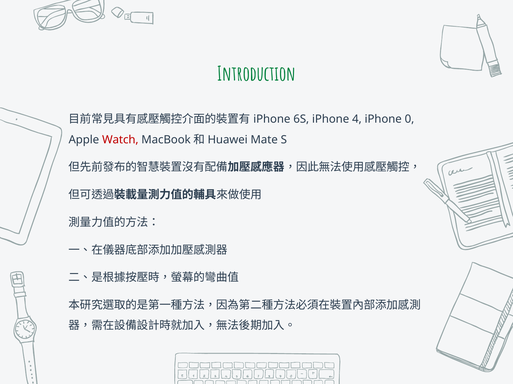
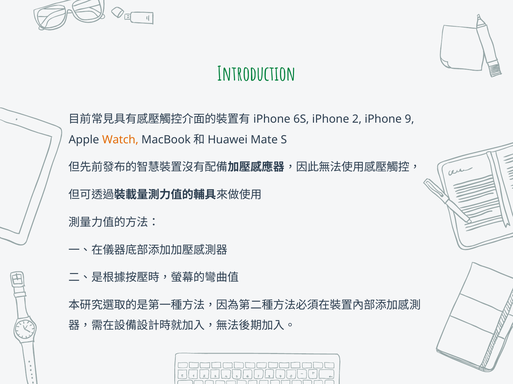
4: 4 -> 2 (357, 119)
0: 0 -> 9 (409, 119)
Watch colour: red -> orange (120, 140)
